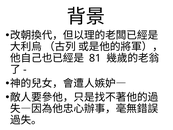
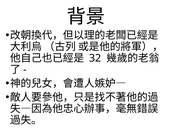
81: 81 -> 32 (95, 58)
